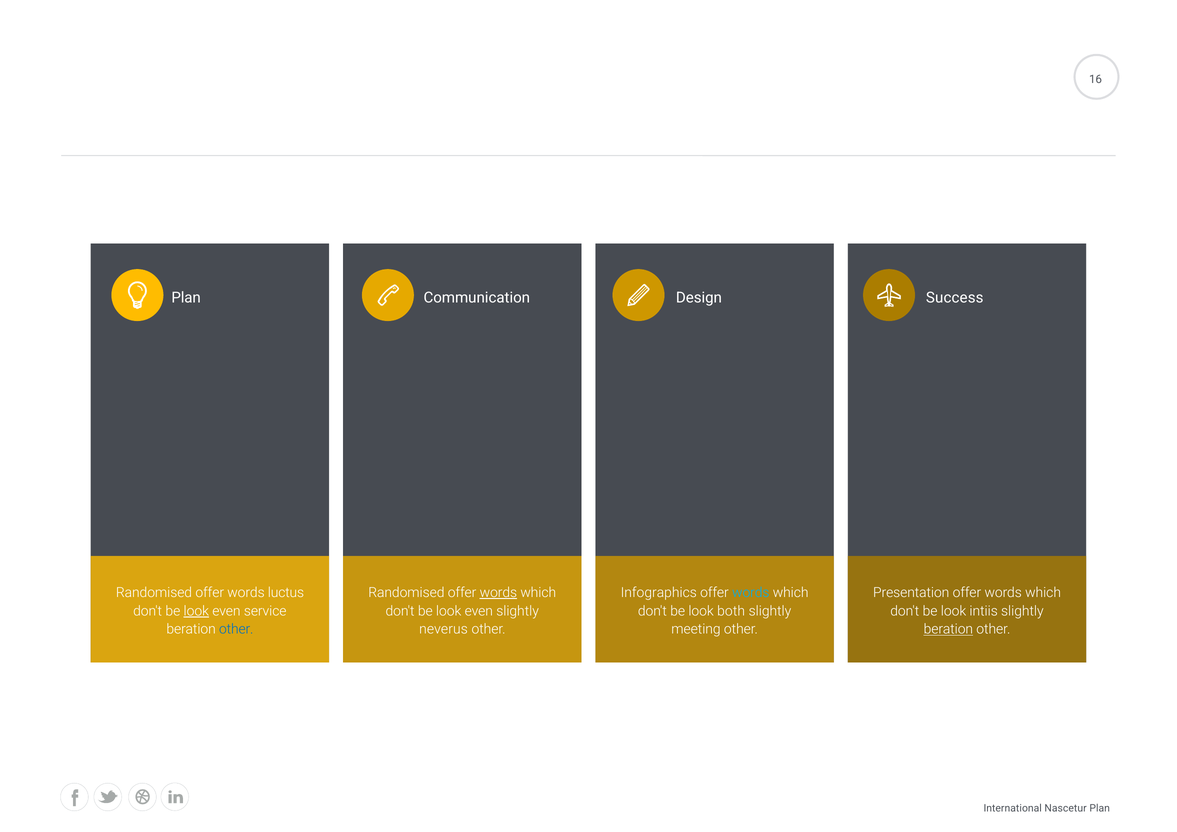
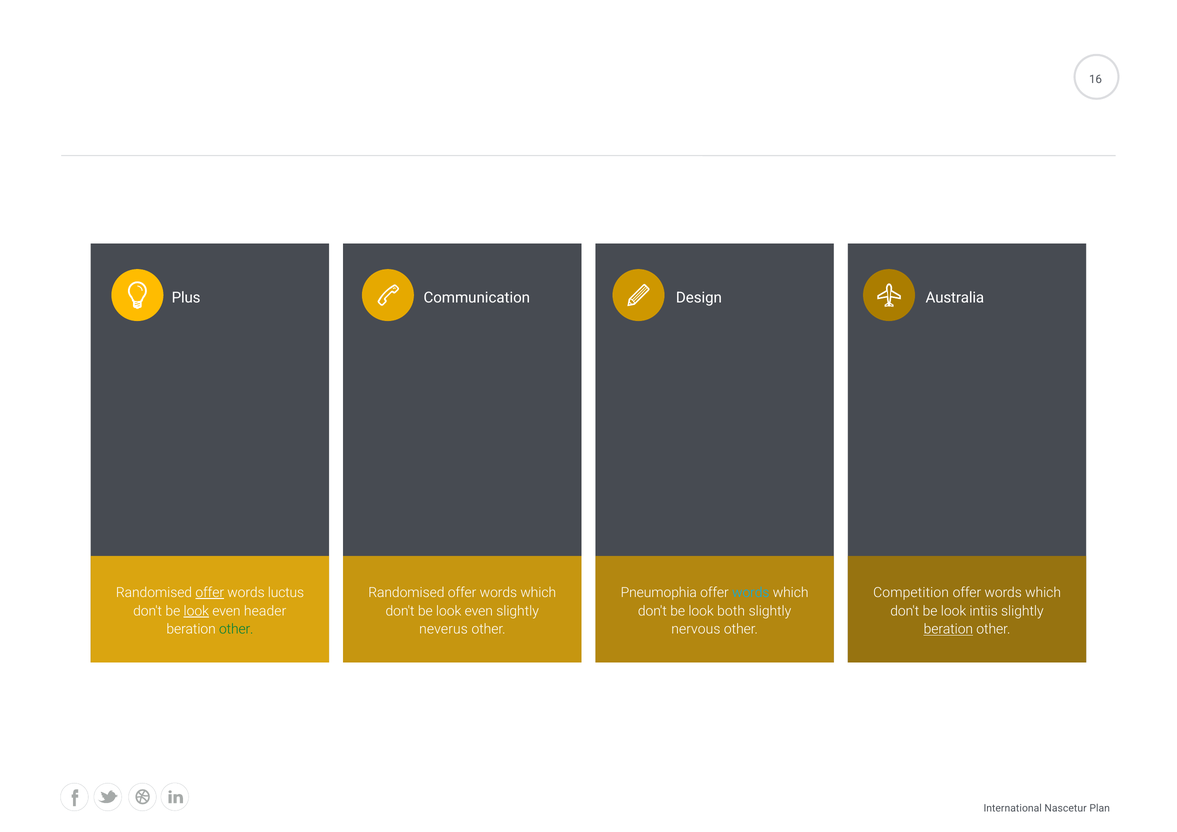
Plan: Plan -> Plus (186, 298)
Success: Success -> Australia (955, 298)
offer underline: none -> present (210, 593)
words underline: present -> none (498, 593)
Infographics: Infographics -> Pneumophia (659, 593)
Presentation: Presentation -> Competition (911, 593)
service: service -> header (265, 611)
other colour: blue -> green (236, 629)
meeting: meeting -> nervous (696, 629)
